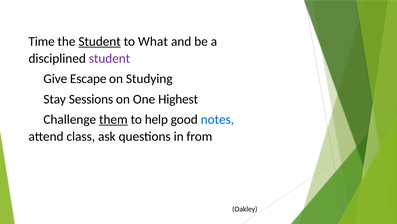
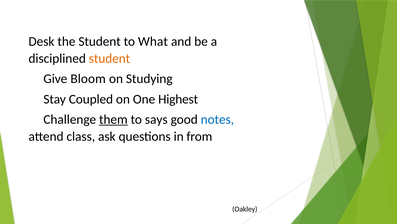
Time: Time -> Desk (41, 41)
Student underline: present -> none (100, 41)
student colour: purple -> orange (109, 58)
Escape: Escape -> Bloom (88, 79)
Sessions: Sessions -> Coupled (91, 99)
help: help -> says (156, 119)
